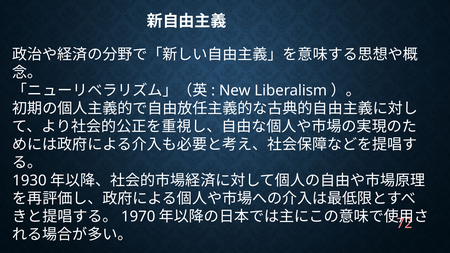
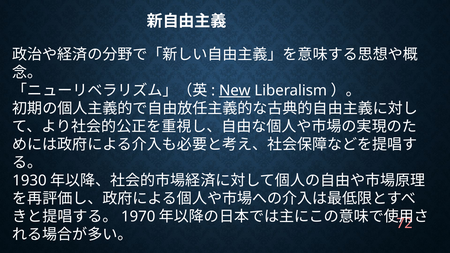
New underline: none -> present (235, 91)
